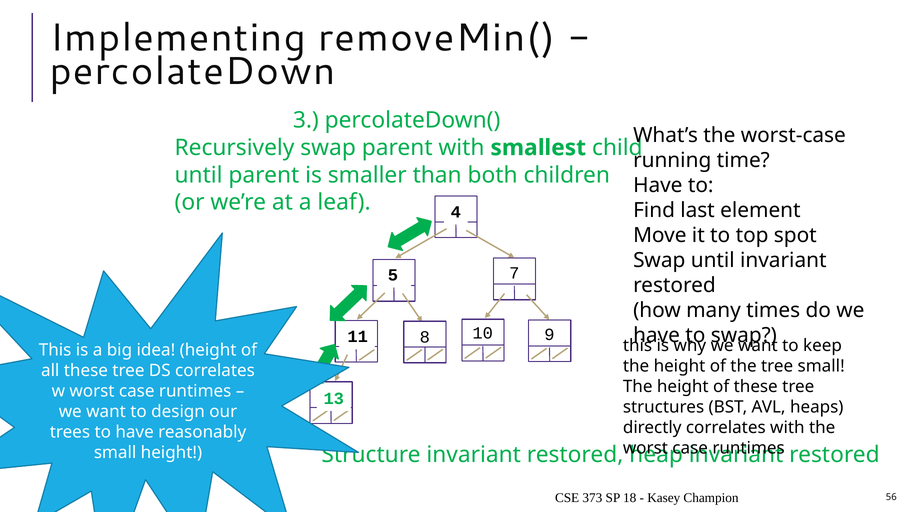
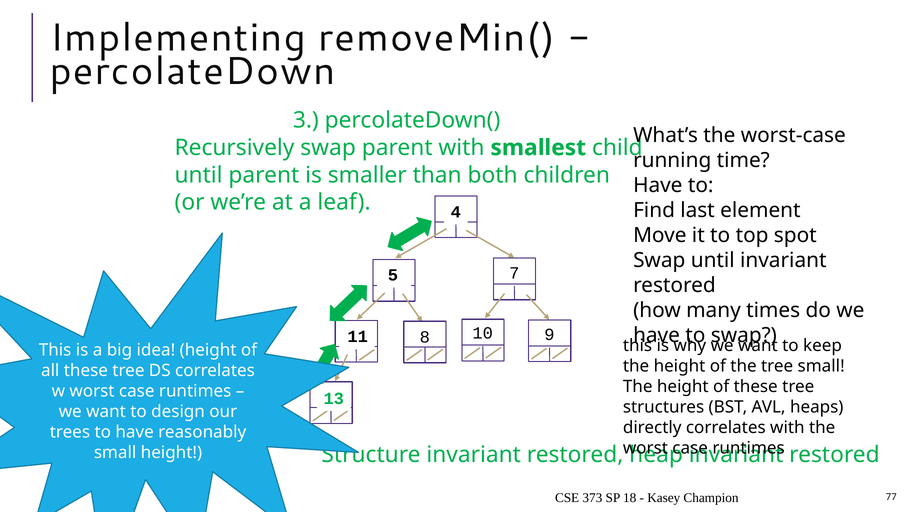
56: 56 -> 77 (891, 497)
